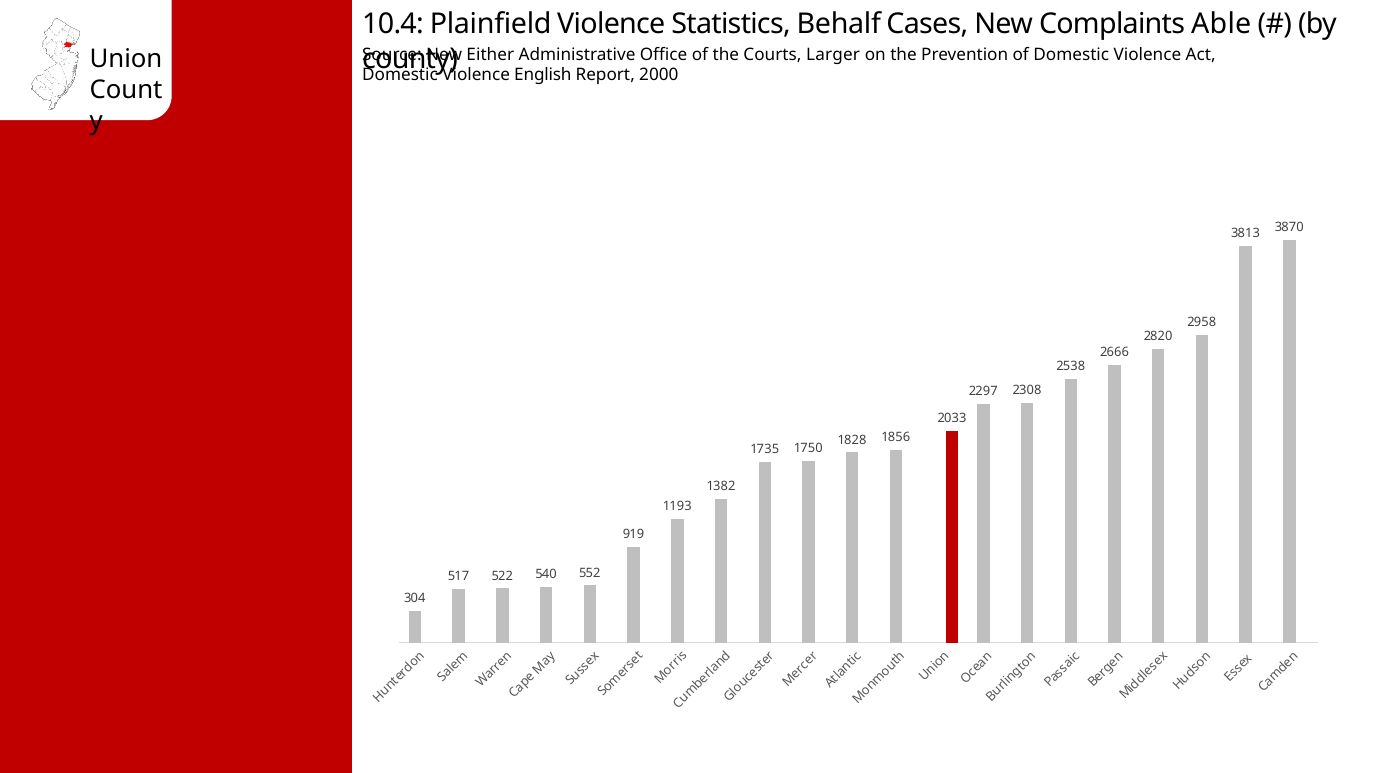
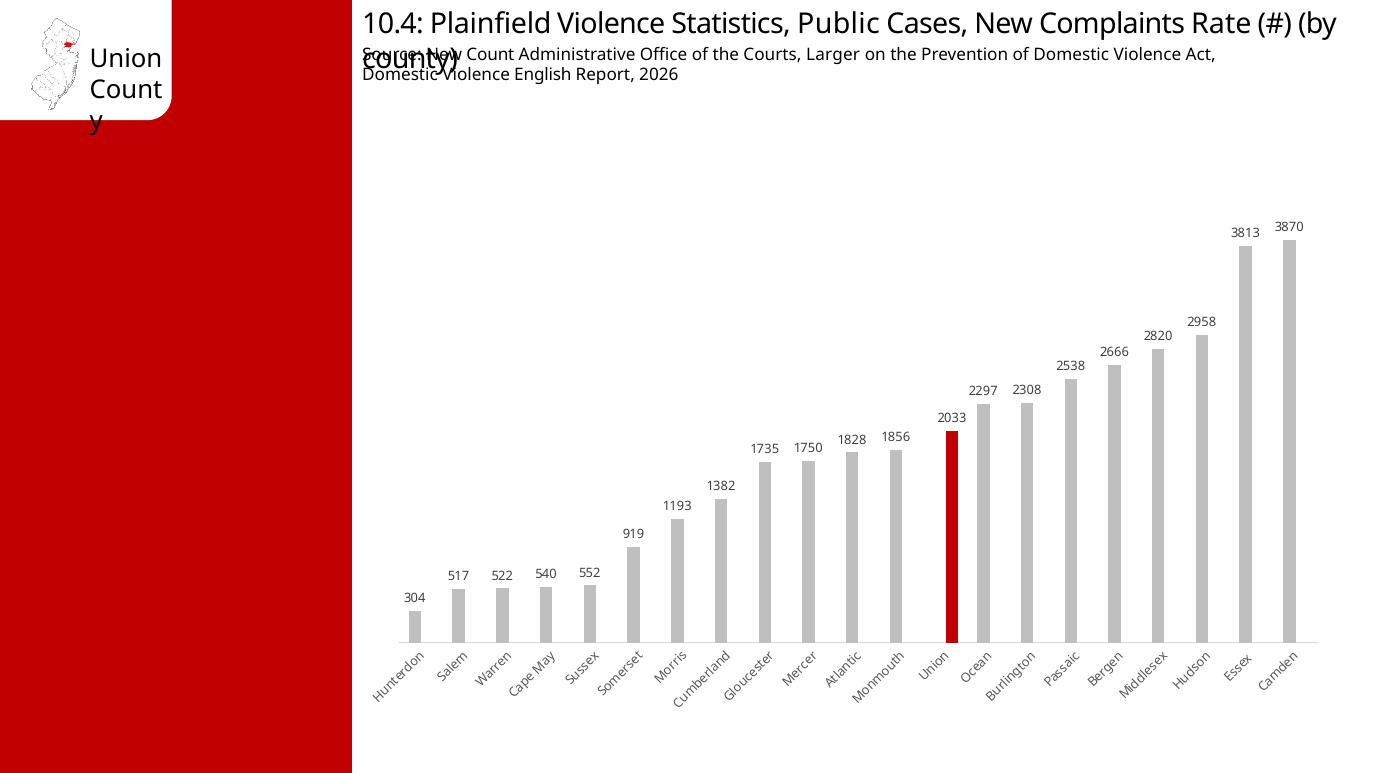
Behalf: Behalf -> Public (838, 24)
Able: Able -> Rate (1221, 24)
Either: Either -> Count (490, 55)
2000: 2000 -> 2026 (659, 75)
